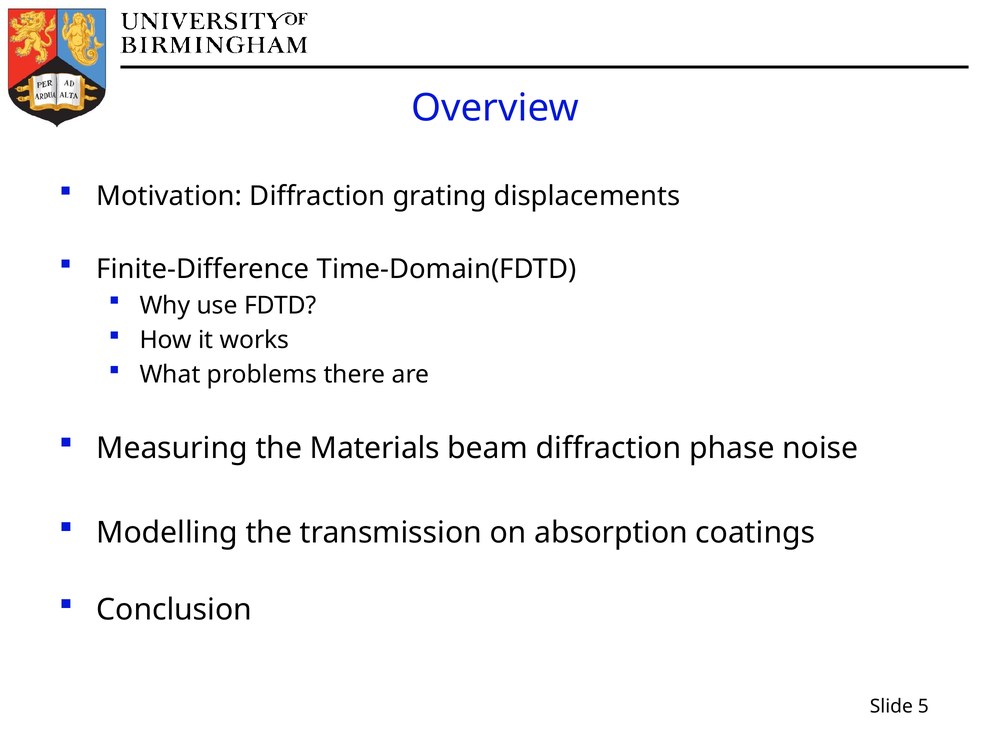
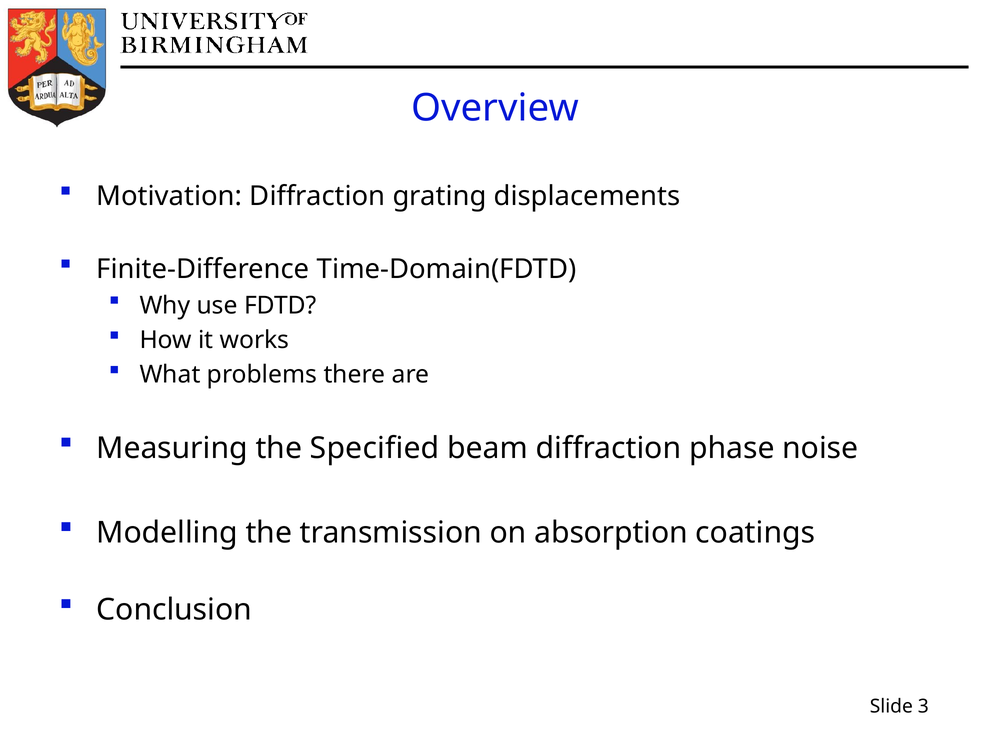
Materials: Materials -> Specified (375, 448)
5: 5 -> 3 (923, 706)
